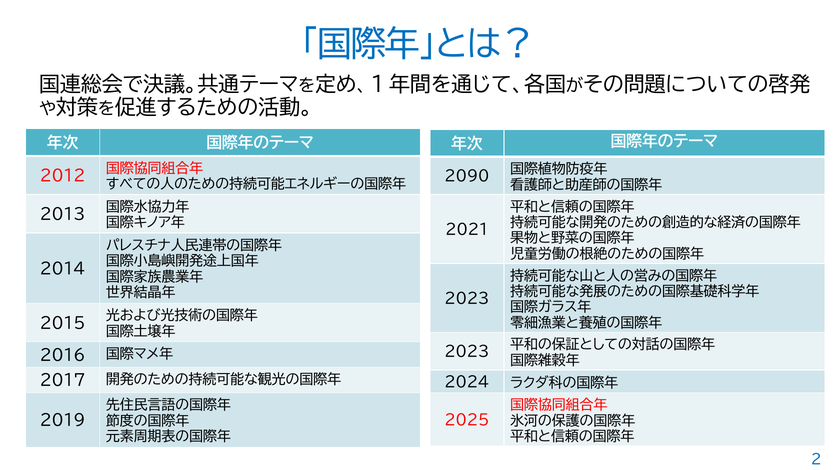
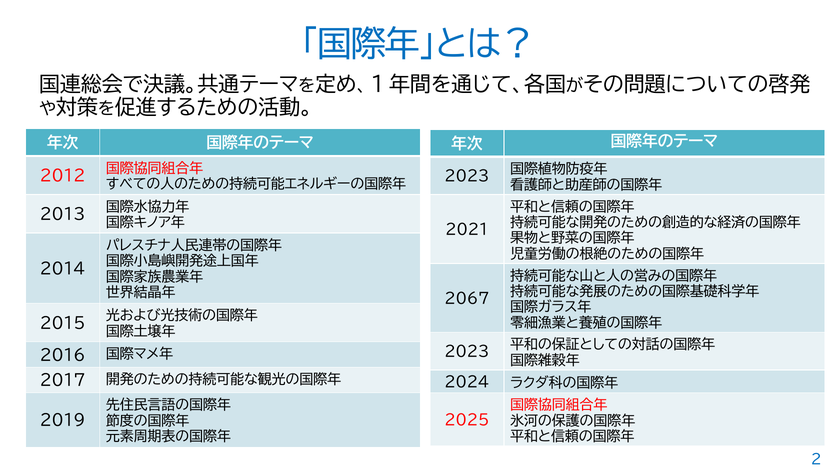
2090: 2090 -> 2023 (467, 176)
2023: 2023 -> 2067 (467, 299)
